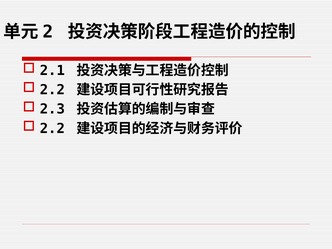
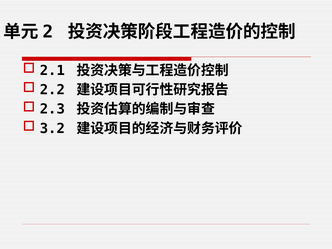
2.2: 2.2 -> 3.2 (52, 129)
